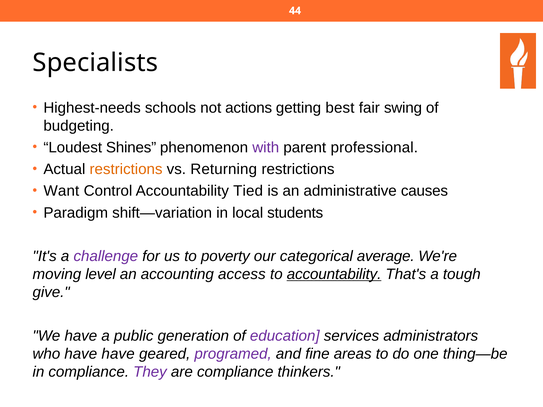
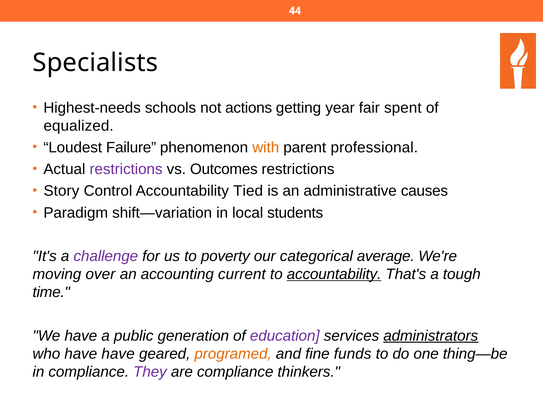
best: best -> year (340, 108)
swing: swing -> spent (403, 108)
budgeting: budgeting -> equalized (79, 126)
Shines: Shines -> Failure (131, 148)
with colour: purple -> orange (266, 148)
restrictions colour: orange -> purple (126, 169)
Returning: Returning -> Outcomes (224, 169)
Want: Want -> Story (61, 191)
level: level -> over (100, 274)
access: access -> current (242, 274)
give: give -> time (51, 292)
administrators underline: none -> present (431, 336)
programed colour: purple -> orange (233, 354)
areas: areas -> funds (353, 354)
